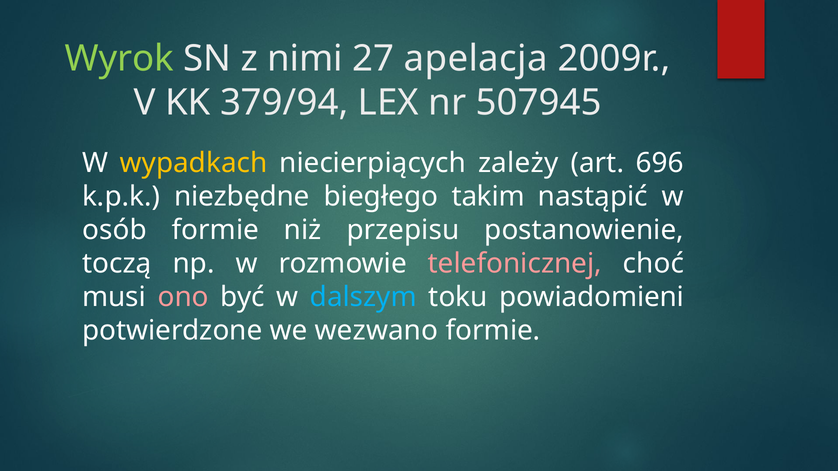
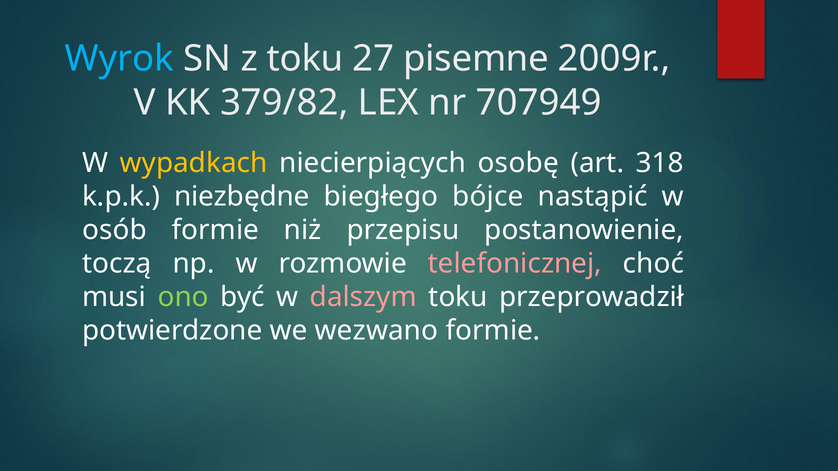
Wyrok colour: light green -> light blue (119, 59)
z nimi: nimi -> toku (305, 59)
apelacja: apelacja -> pisemne (476, 59)
379/94: 379/94 -> 379/82 (284, 103)
507945: 507945 -> 707949 (539, 103)
zależy: zależy -> osobę (518, 163)
696: 696 -> 318 (660, 163)
takim: takim -> bójce (488, 197)
ono colour: pink -> light green (183, 297)
dalszym colour: light blue -> pink (363, 297)
powiadomieni: powiadomieni -> przeprowadził (592, 297)
